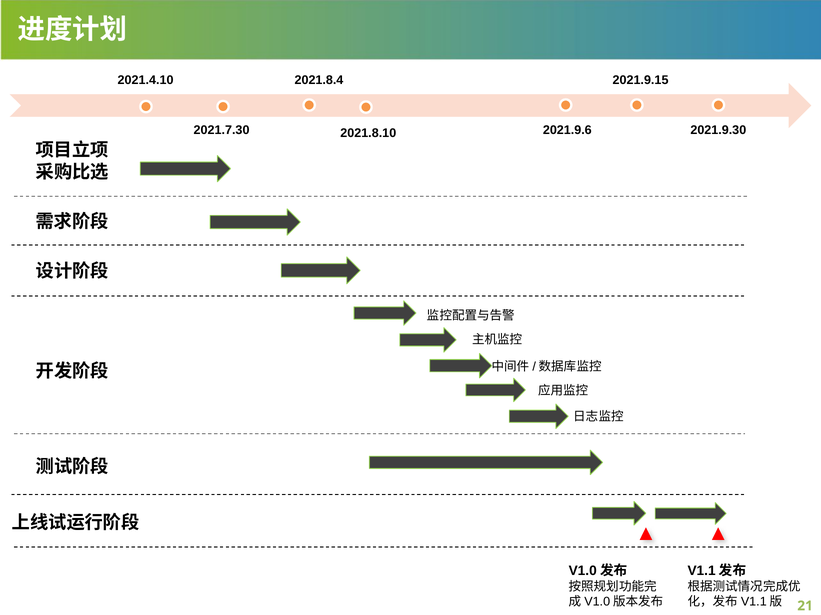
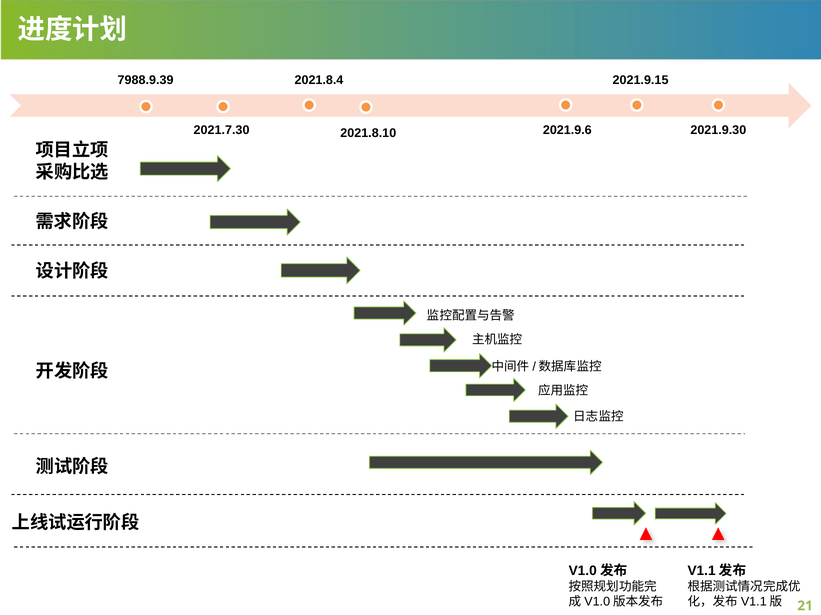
2021.4.10: 2021.4.10 -> 7988.9.39 (146, 80)
